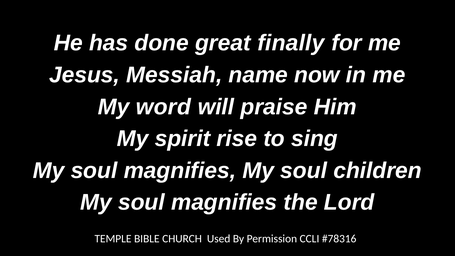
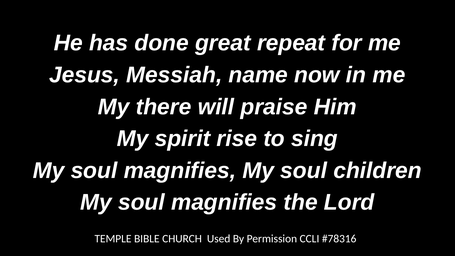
finally: finally -> repeat (291, 43)
word: word -> there (164, 107)
